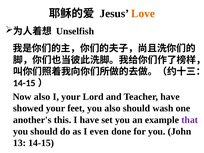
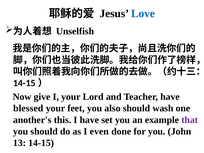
Love colour: orange -> blue (143, 14)
Now also: also -> give (42, 97)
showed: showed -> blessed (28, 108)
